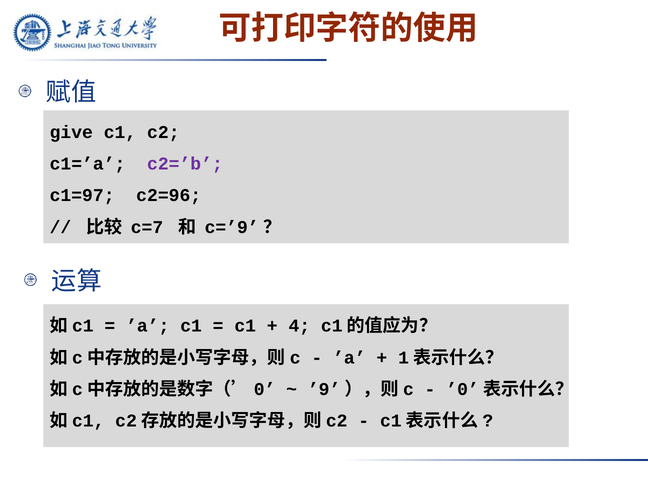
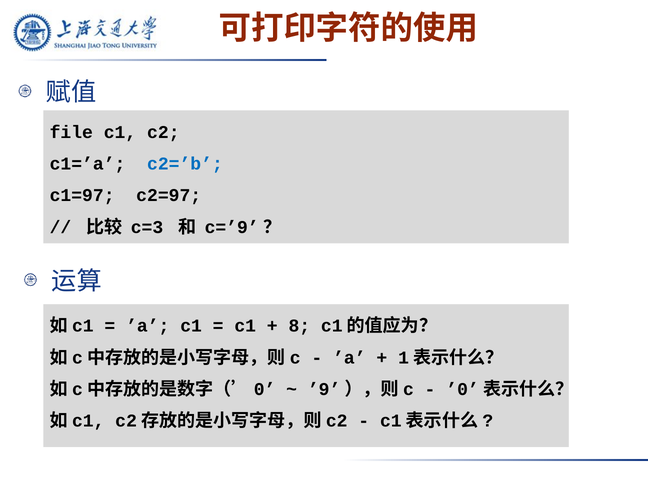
give: give -> file (71, 132)
c2=’b colour: purple -> blue (185, 164)
c2=96: c2=96 -> c2=97 (169, 195)
c=7: c=7 -> c=3 (147, 227)
4: 4 -> 8 (299, 326)
